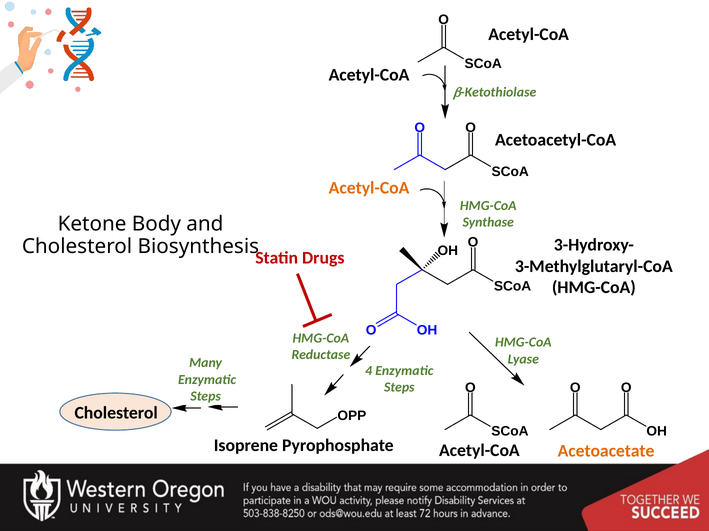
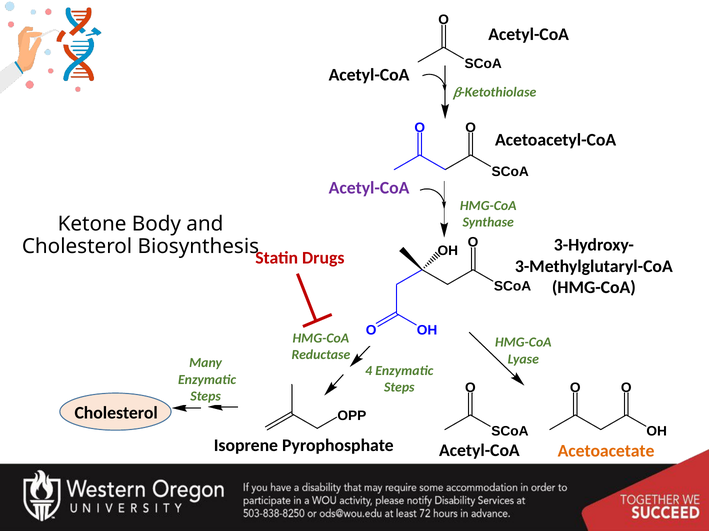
Acetyl-CoA colour: orange -> purple (369, 188)
